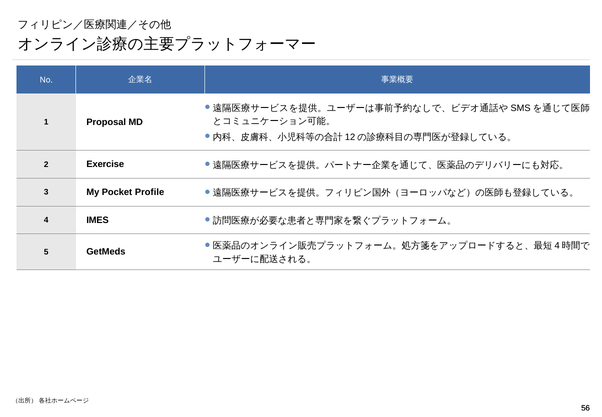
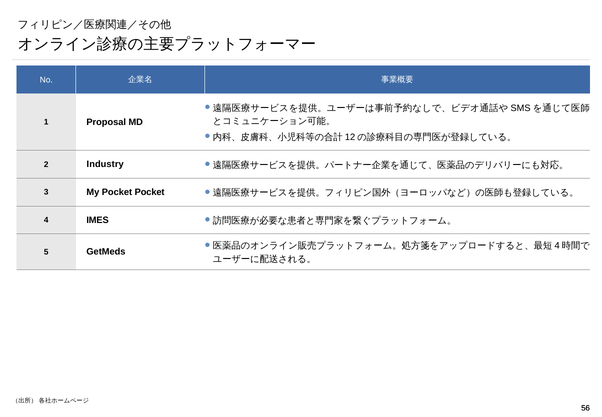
Exercise: Exercise -> Industry (105, 164)
Pocket Profile: Profile -> Pocket (150, 192)
